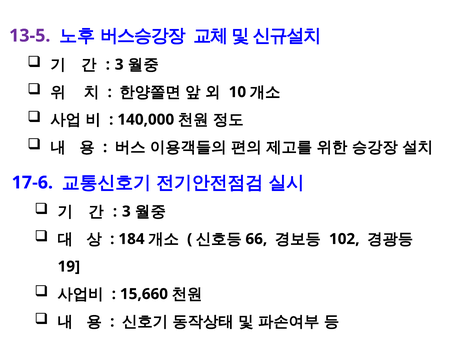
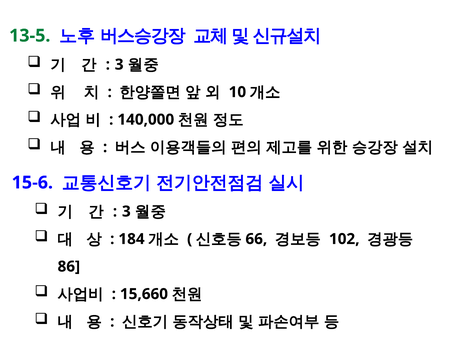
13-5 colour: purple -> green (30, 36)
17-6: 17-6 -> 15-6 (32, 183)
19: 19 -> 86 (69, 267)
